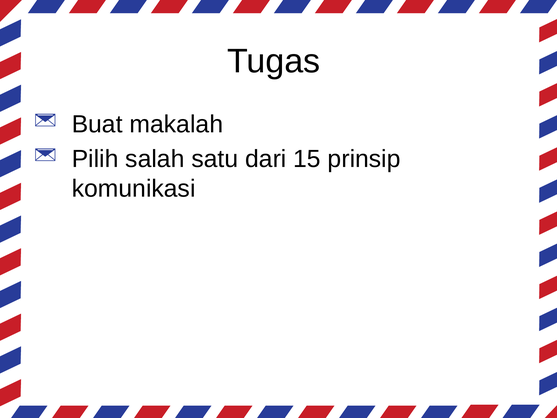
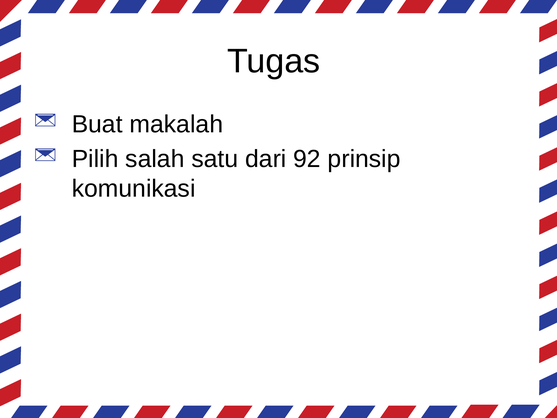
15: 15 -> 92 (307, 159)
